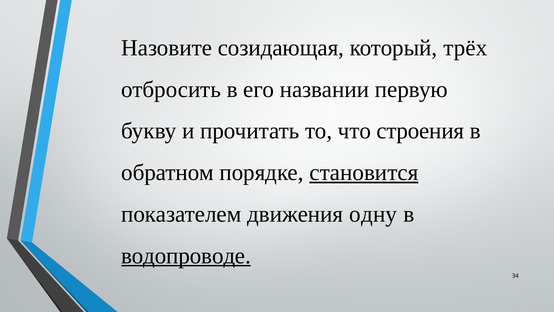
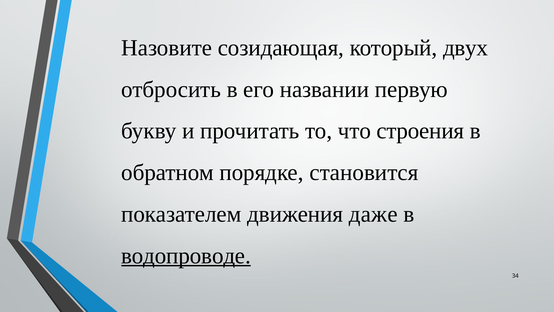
трёх: трёх -> двух (466, 48)
становится underline: present -> none (364, 172)
одну: одну -> даже (373, 214)
